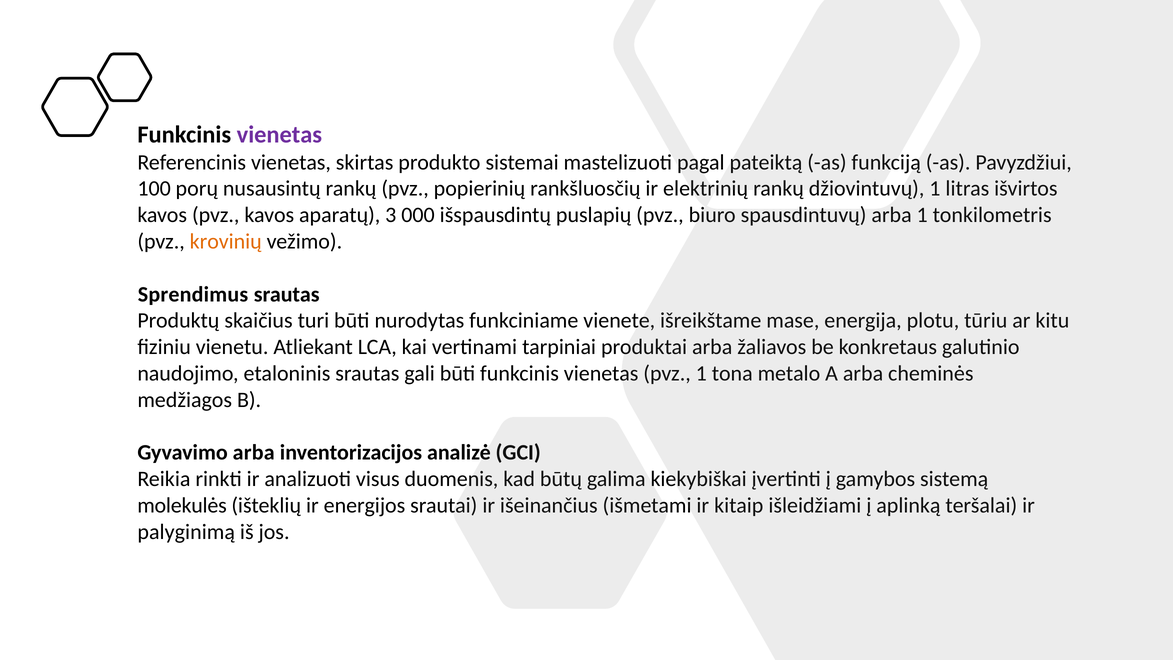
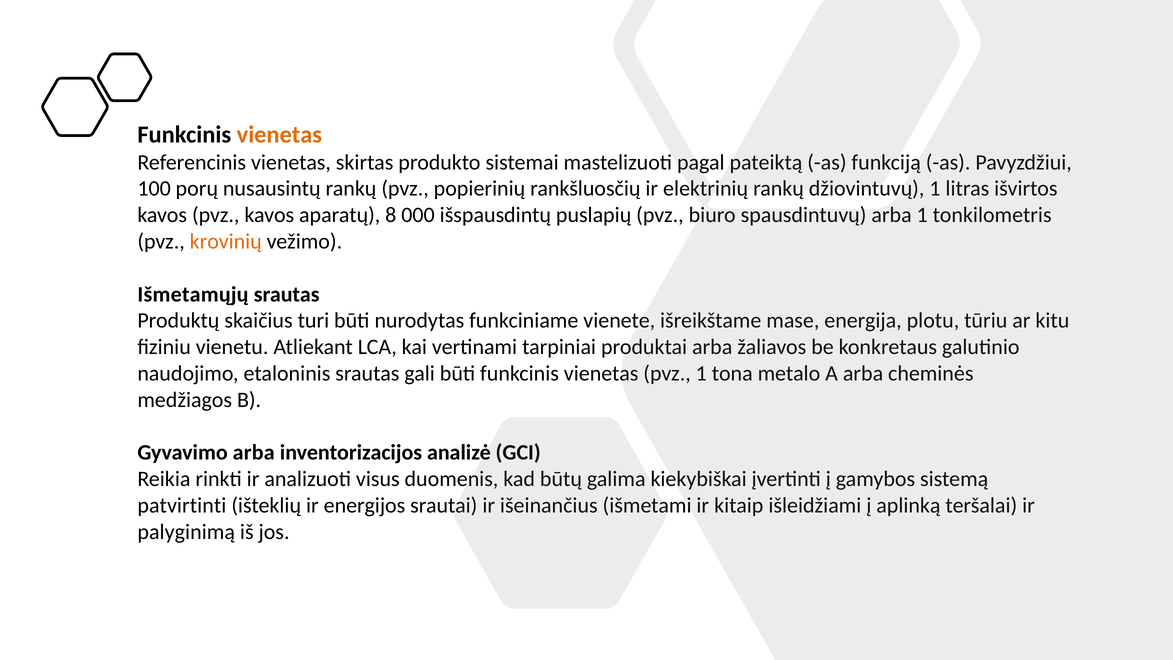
vienetas colour: purple -> orange (279, 135)
3: 3 -> 8 (391, 215)
Sprendimus: Sprendimus -> Išmetamųjų (193, 294)
molekulės: molekulės -> patvirtinti (182, 505)
